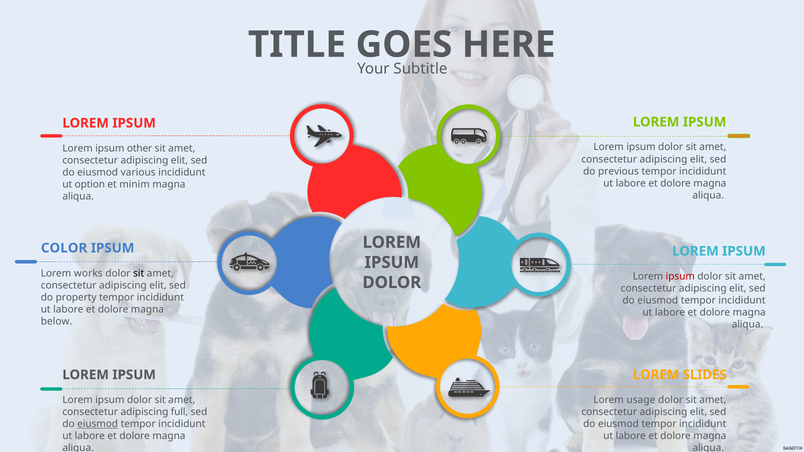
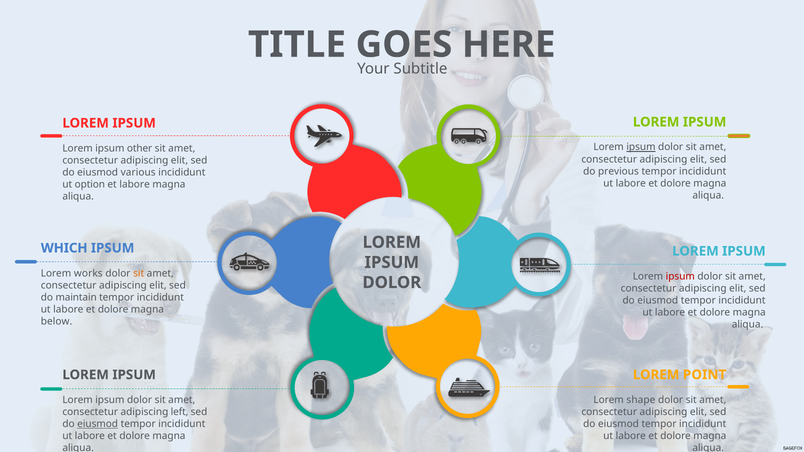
ipsum underline: none -> present (641, 147)
et minim: minim -> labore (135, 185)
COLOR: COLOR -> WHICH (64, 248)
sit colour: black -> orange (139, 273)
property: property -> maintain (76, 297)
SLIDES: SLIDES -> POINT (705, 375)
usage: usage -> shape (641, 400)
full: full -> left (180, 412)
